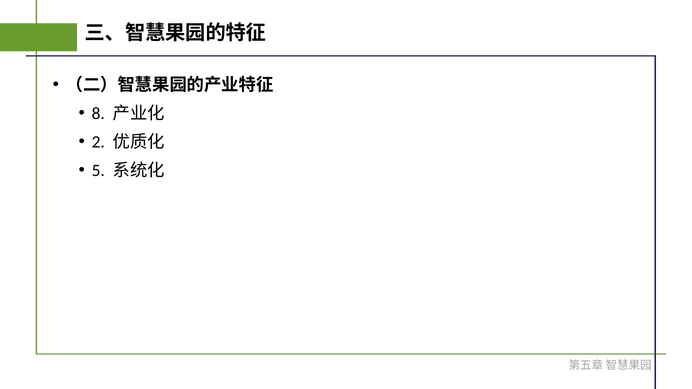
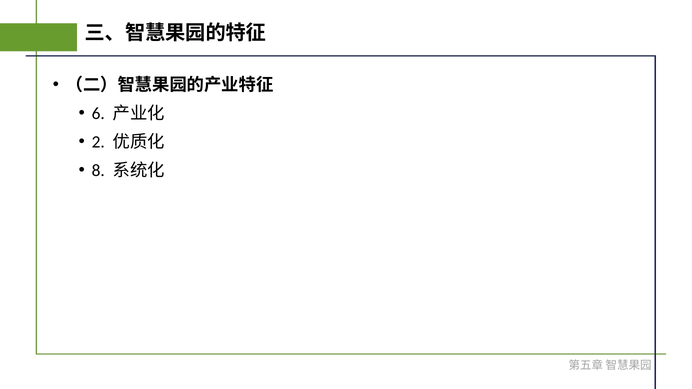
8: 8 -> 6 (98, 114)
5: 5 -> 8 (98, 171)
